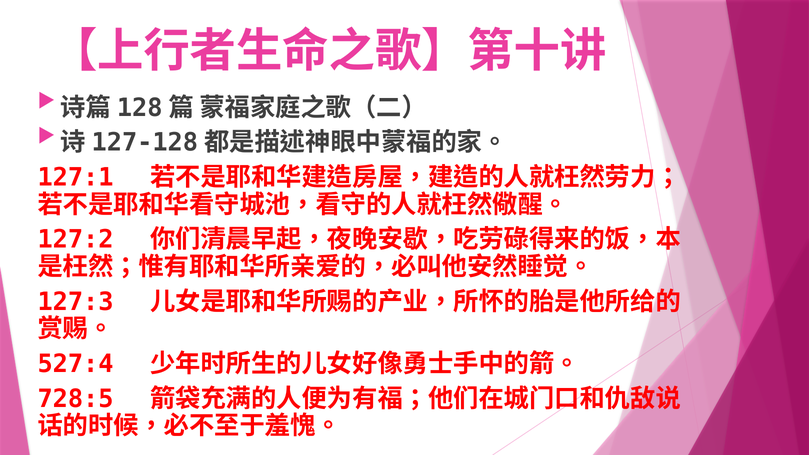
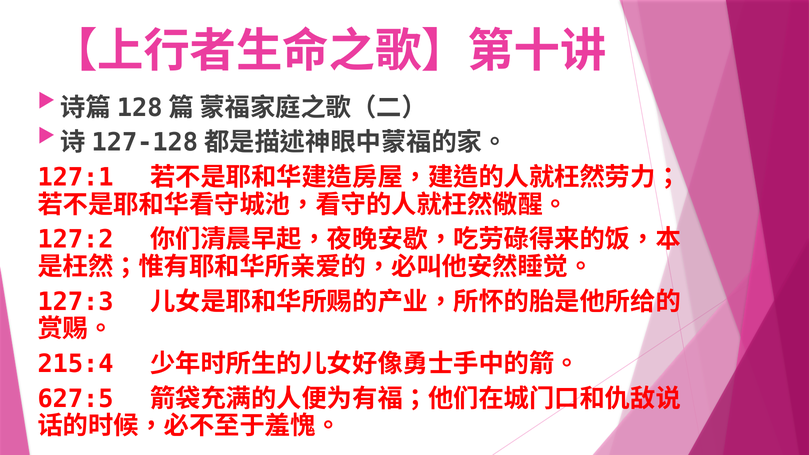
527:4: 527:4 -> 215:4 (76, 364)
728:5: 728:5 -> 627:5 (76, 399)
